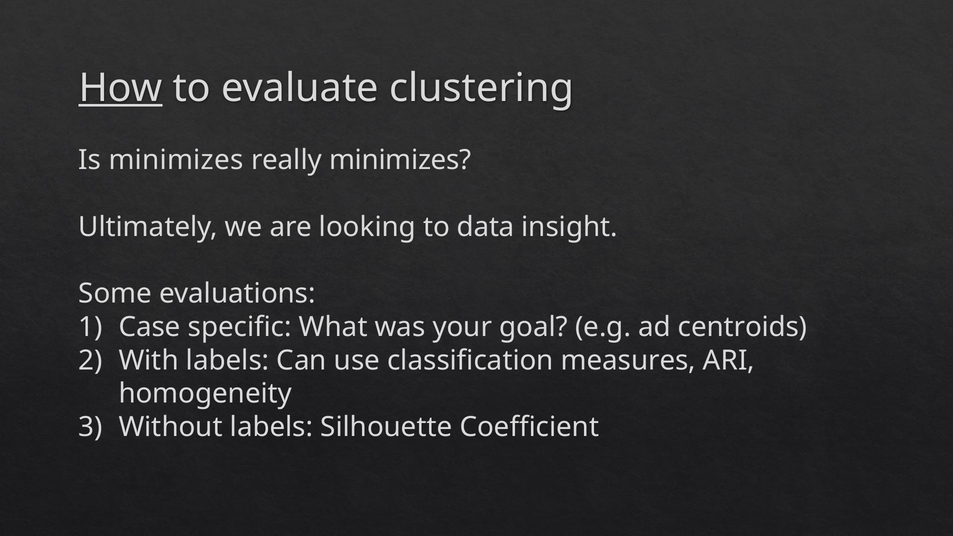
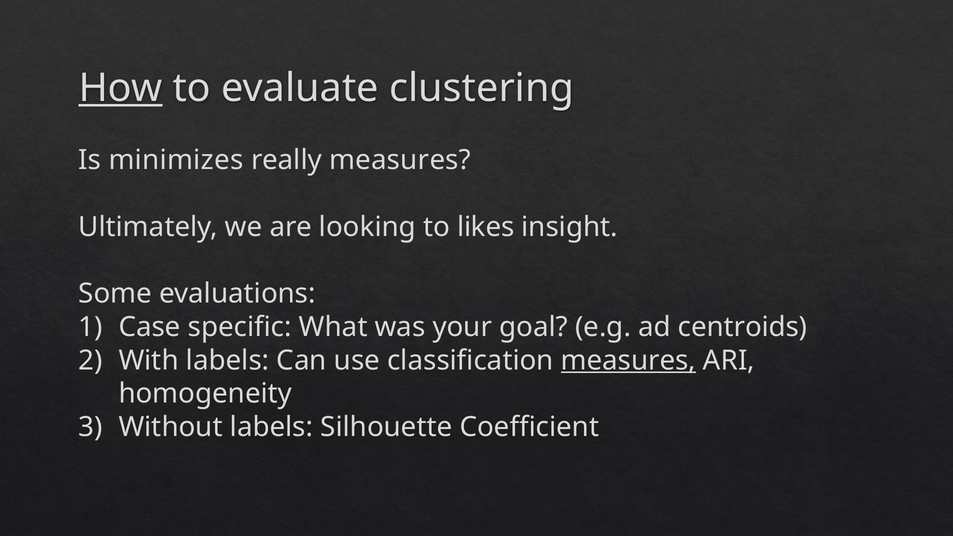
really minimizes: minimizes -> measures (400, 160)
data: data -> likes (486, 227)
measures underline: none -> present (628, 360)
